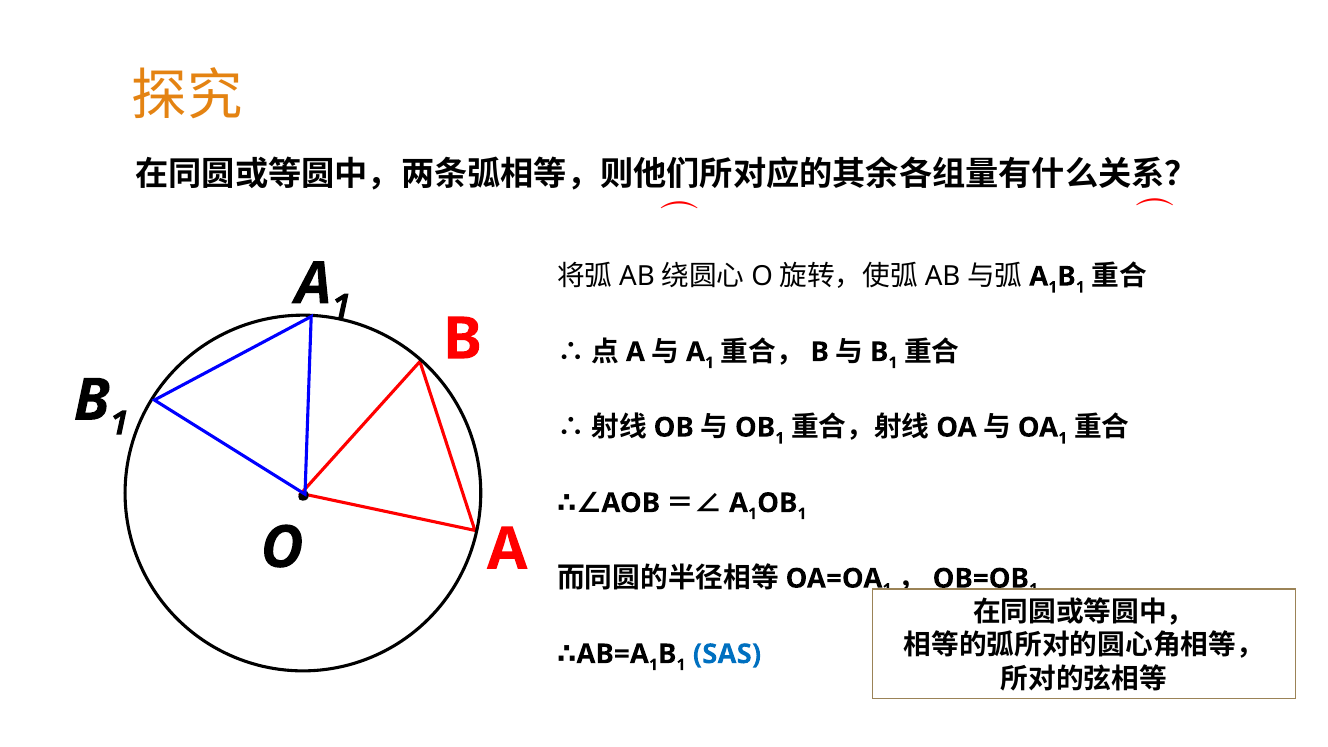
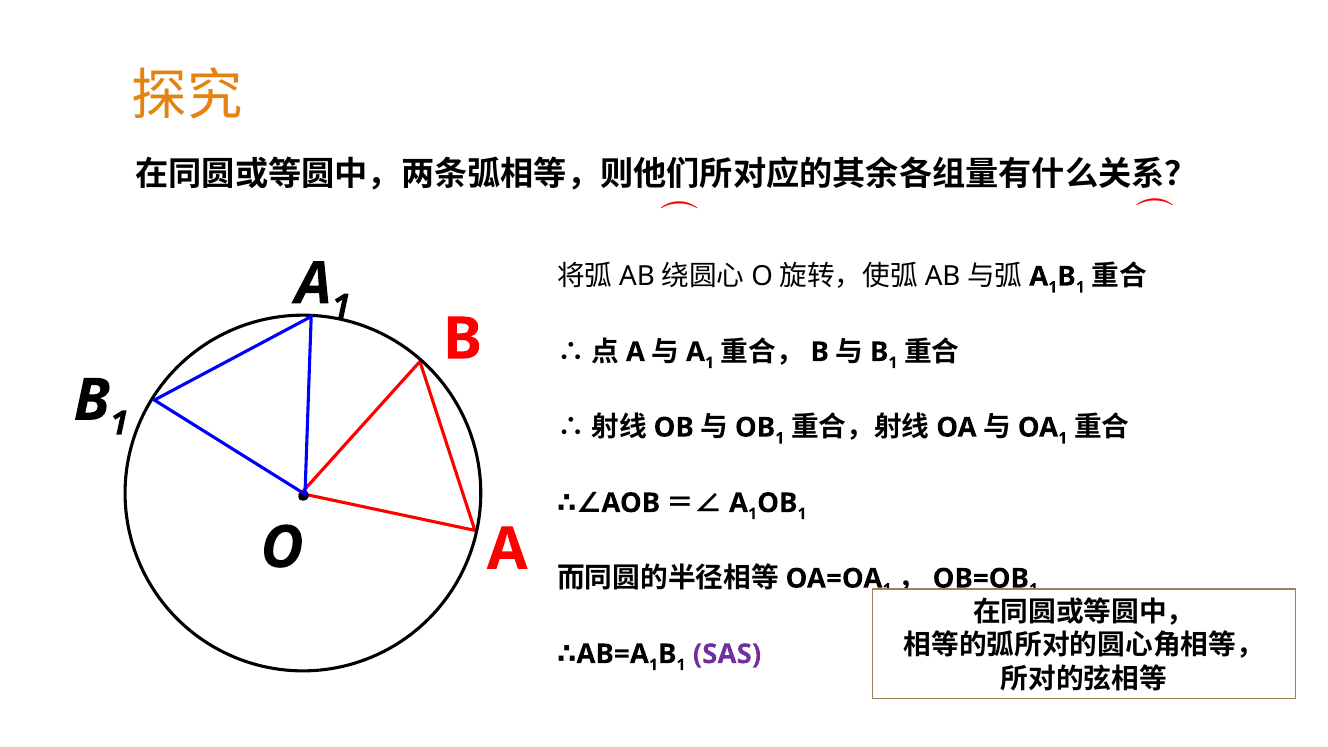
SAS colour: blue -> purple (727, 654)
